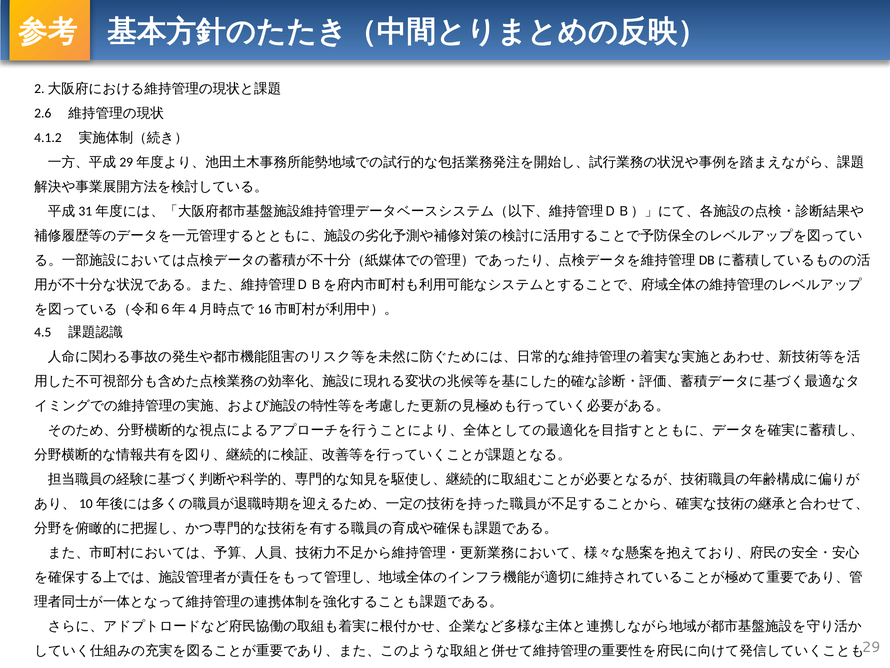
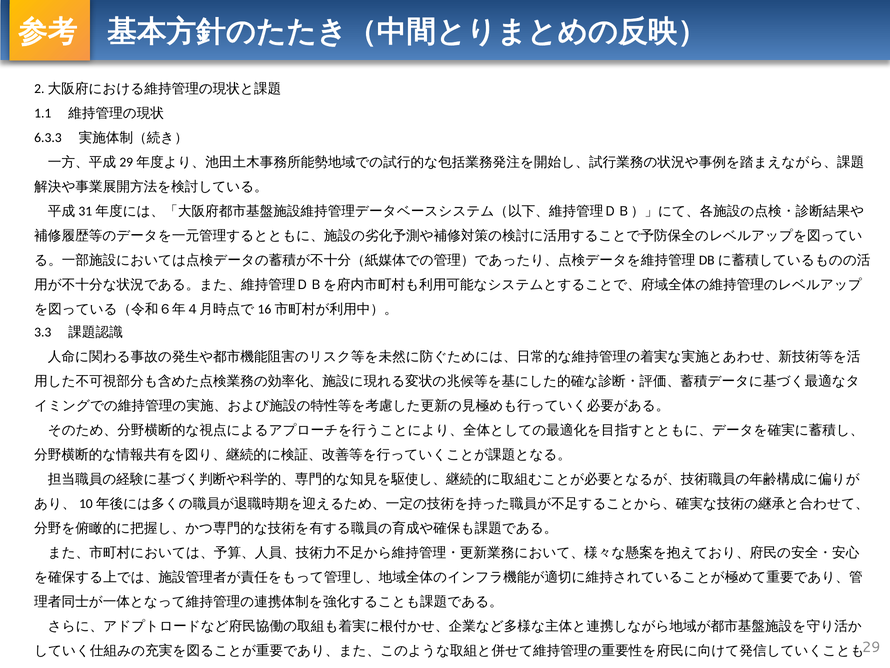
2.6: 2.6 -> 1.1 (43, 113)
4.1.2: 4.1.2 -> 6.3.3 (48, 138)
4.5: 4.5 -> 3.3 (43, 332)
